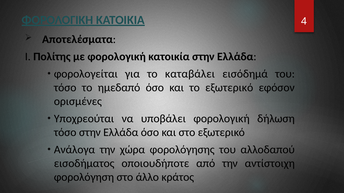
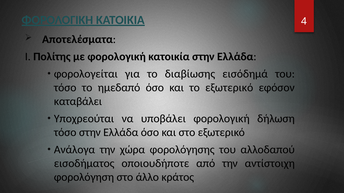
καταβάλει: καταβάλει -> διαβίωσης (190, 74)
ορισμένες: ορισμένες -> καταβάλει (78, 102)
